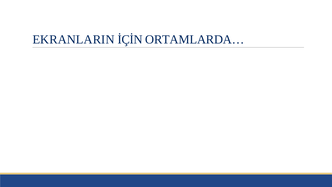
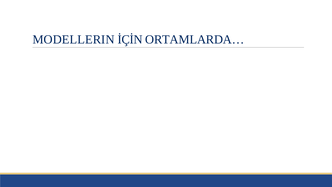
EKRANLARIN: EKRANLARIN -> MODELLERIN (74, 39)
